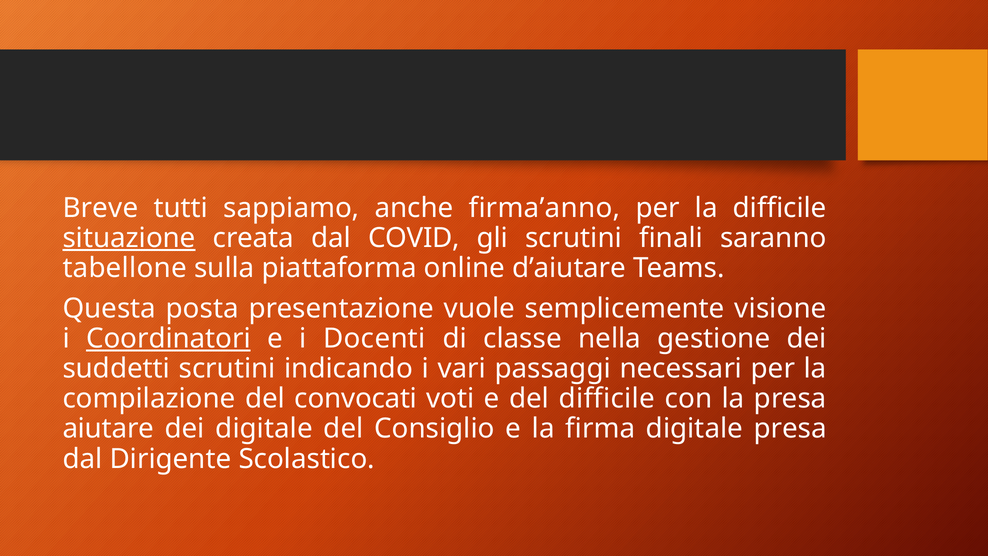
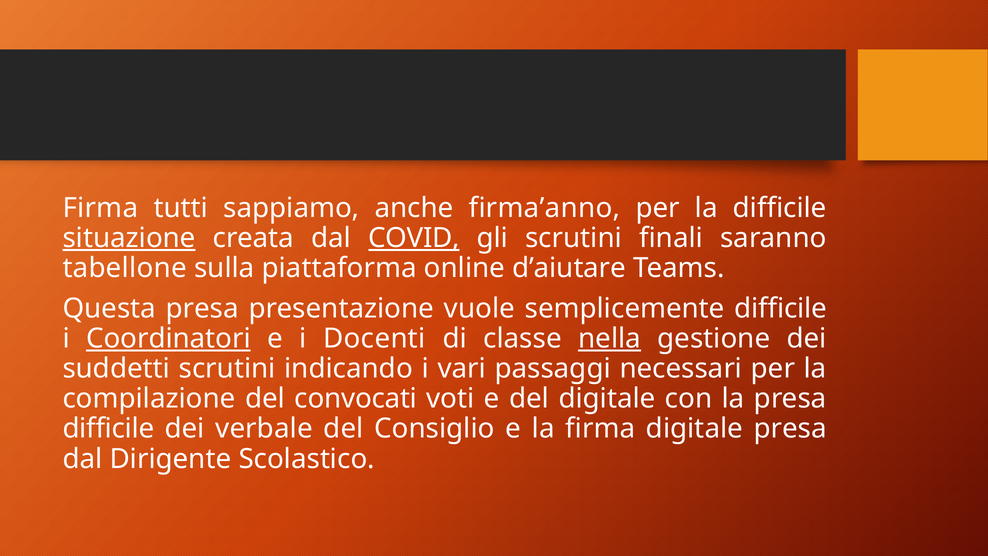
Breve: Breve -> Firma (100, 208)
COVID underline: none -> present (414, 238)
Questa posta: posta -> presa (202, 308)
semplicemente visione: visione -> difficile (781, 308)
nella underline: none -> present (610, 338)
del difficile: difficile -> digitale (607, 399)
aiutare: aiutare -> difficile (108, 429)
dei digitale: digitale -> verbale (264, 429)
